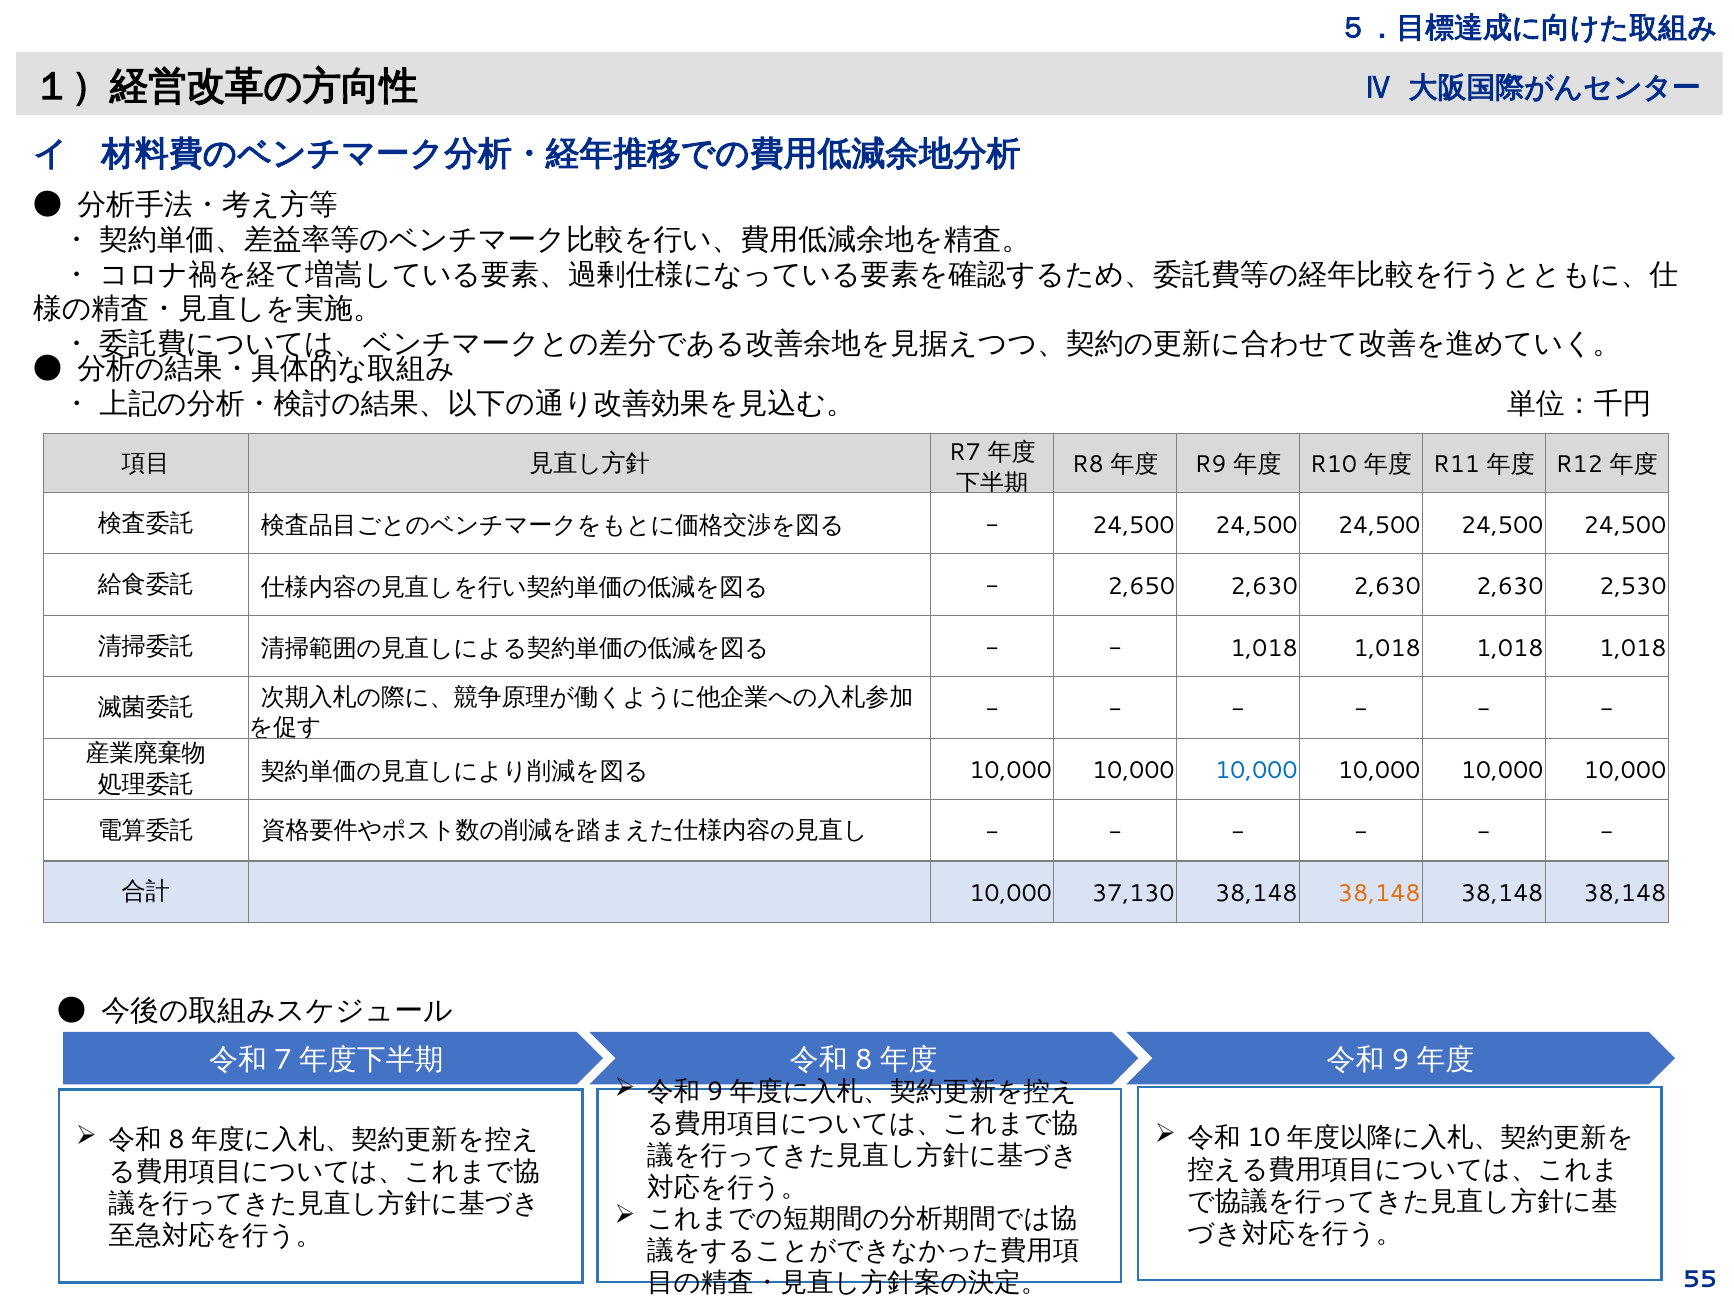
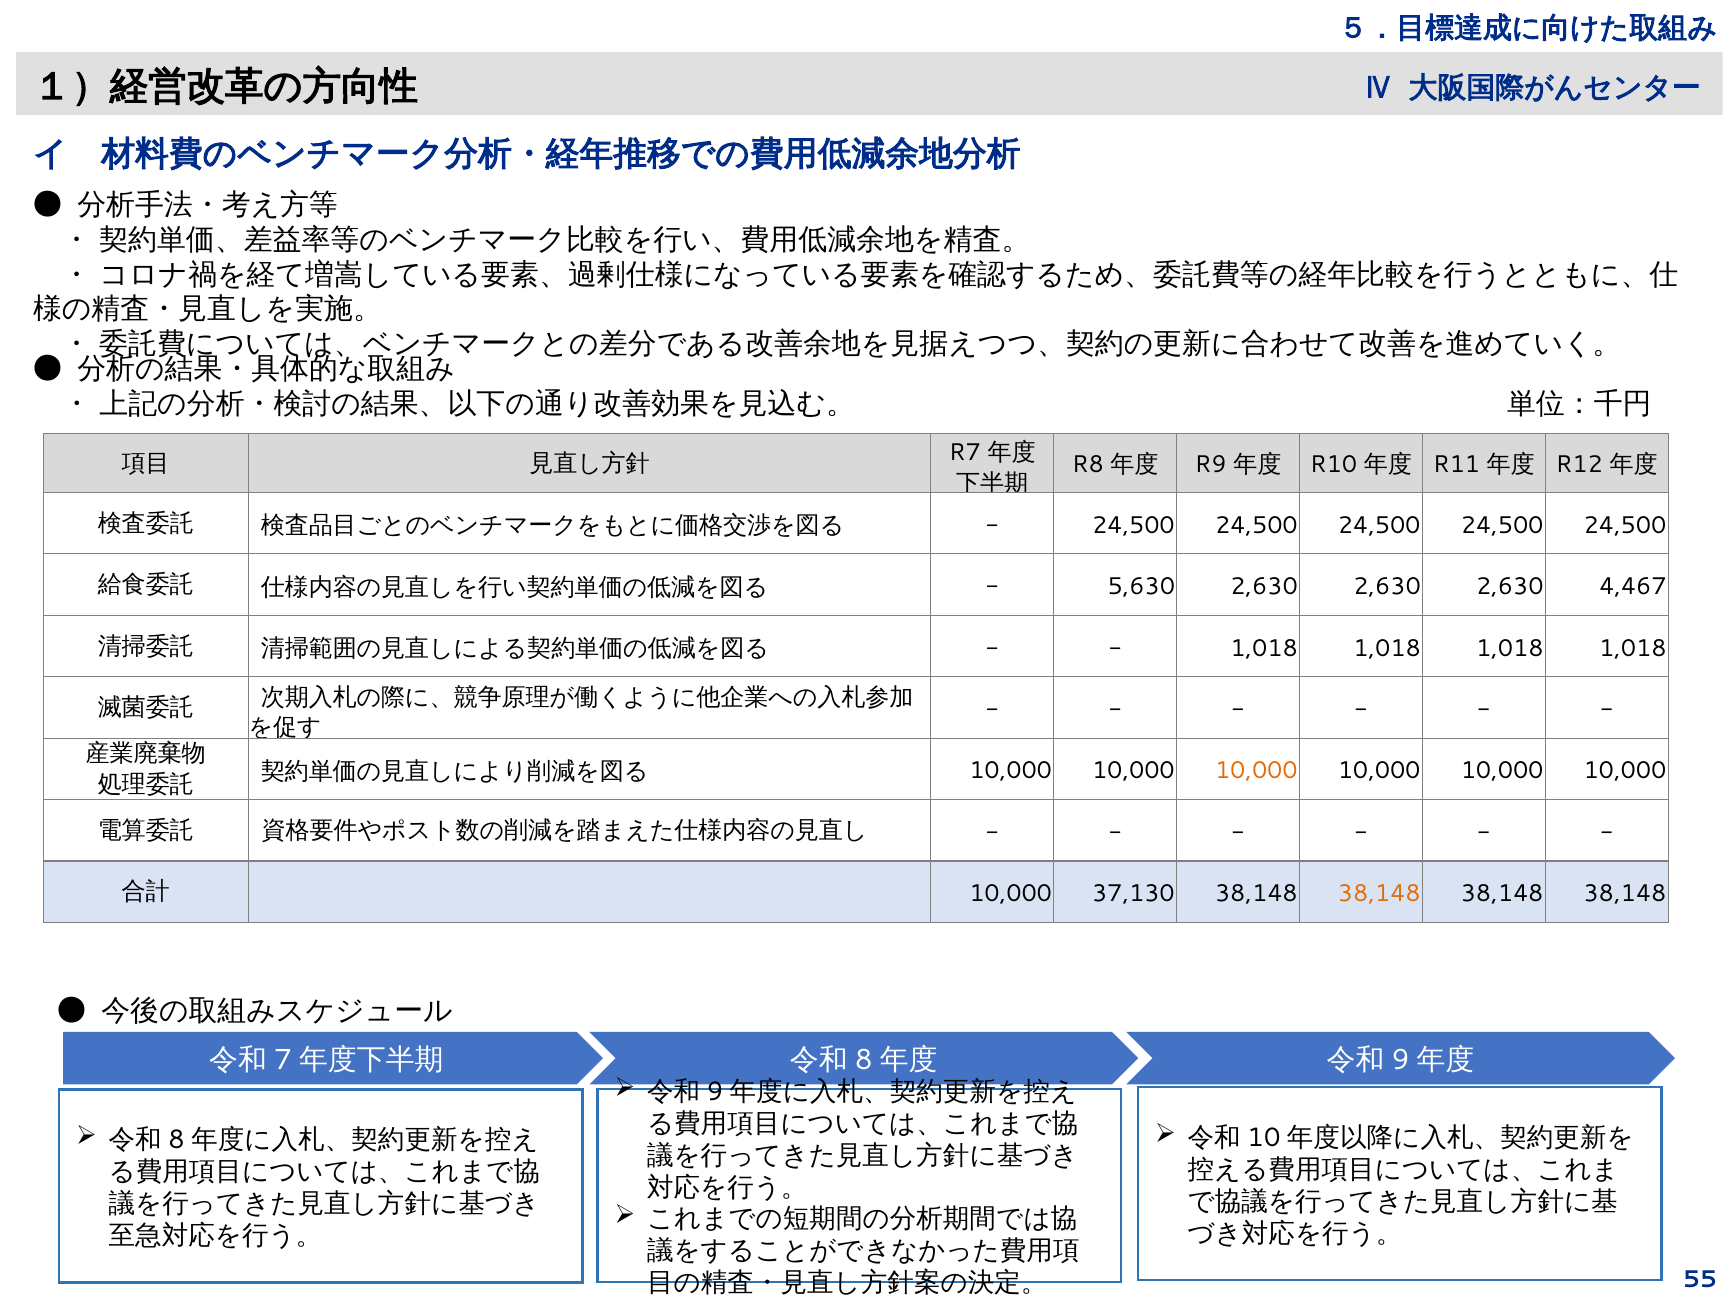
2,650: 2,650 -> 5,630 (1141, 587)
2,530: 2,530 -> 4,467 (1633, 587)
10,000 colour: blue -> orange (1256, 771)
